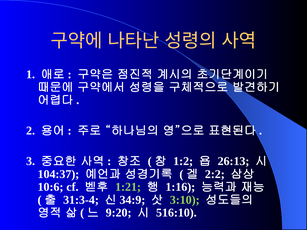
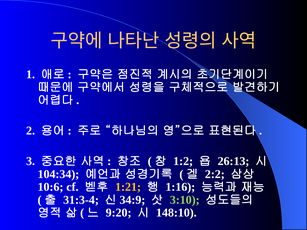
104:37: 104:37 -> 104:34 (58, 174)
1:21 colour: light green -> yellow (128, 187)
516:10: 516:10 -> 148:10 (176, 213)
